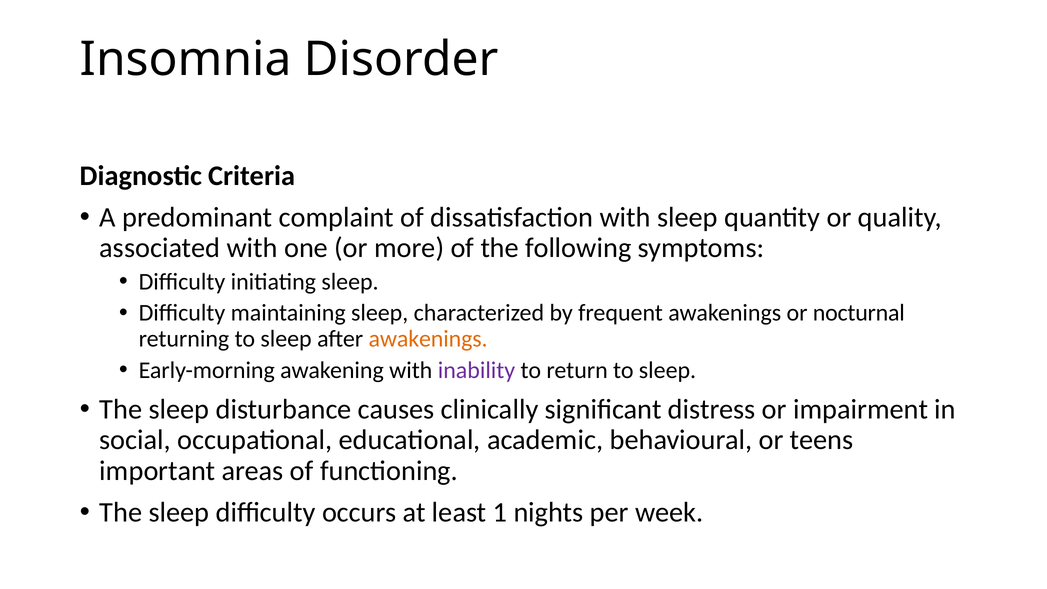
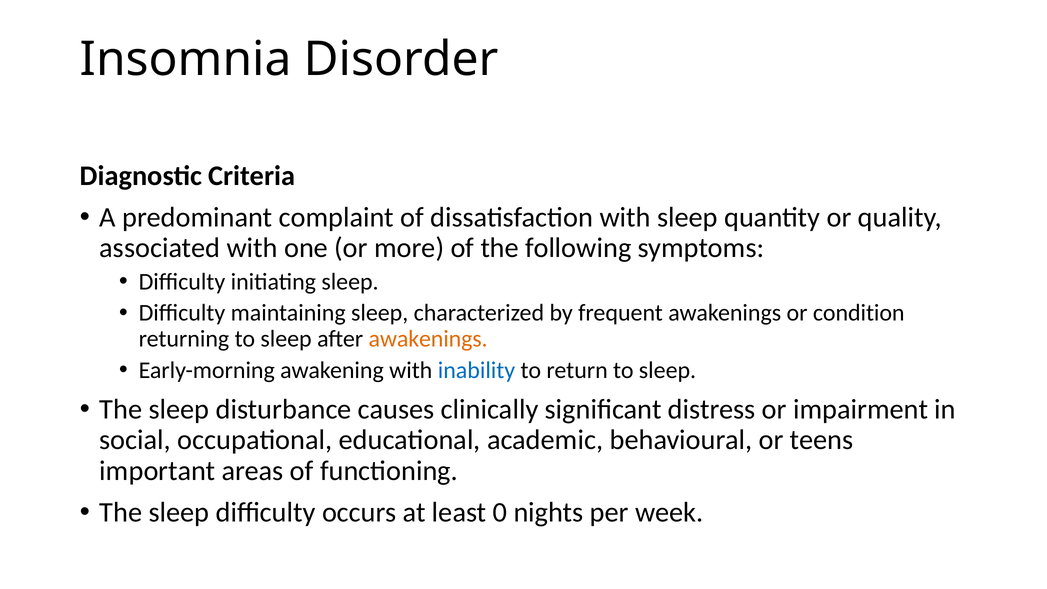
nocturnal: nocturnal -> condition (859, 313)
inability colour: purple -> blue (476, 370)
1: 1 -> 0 (500, 512)
